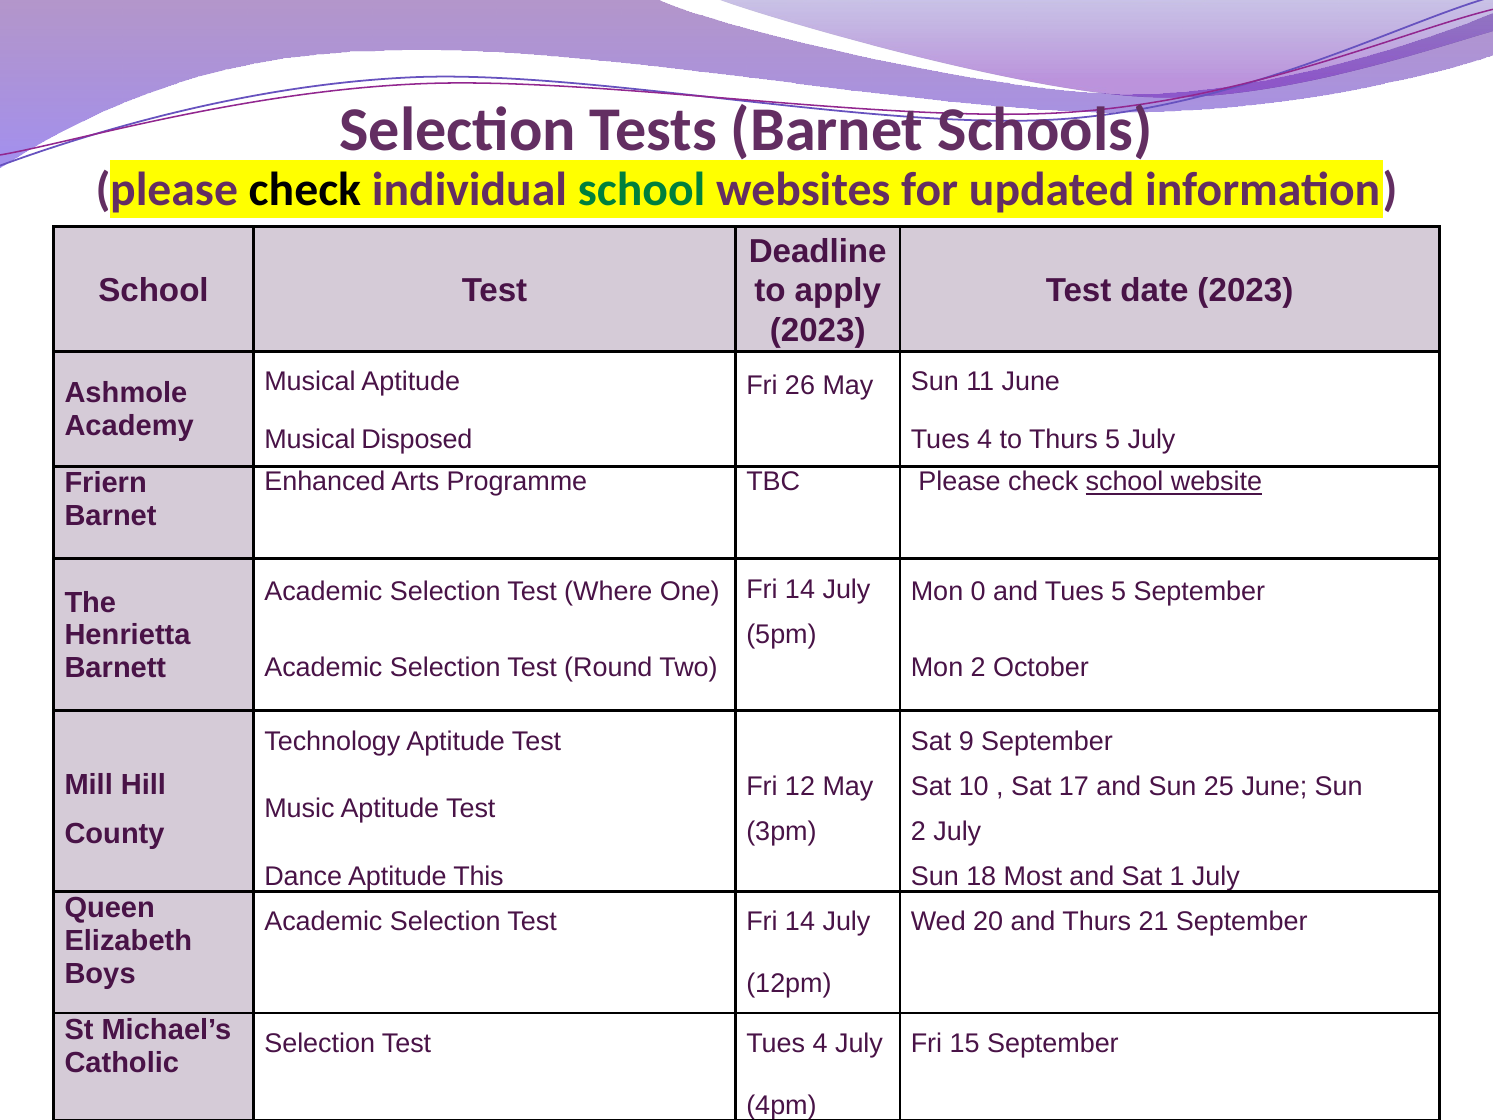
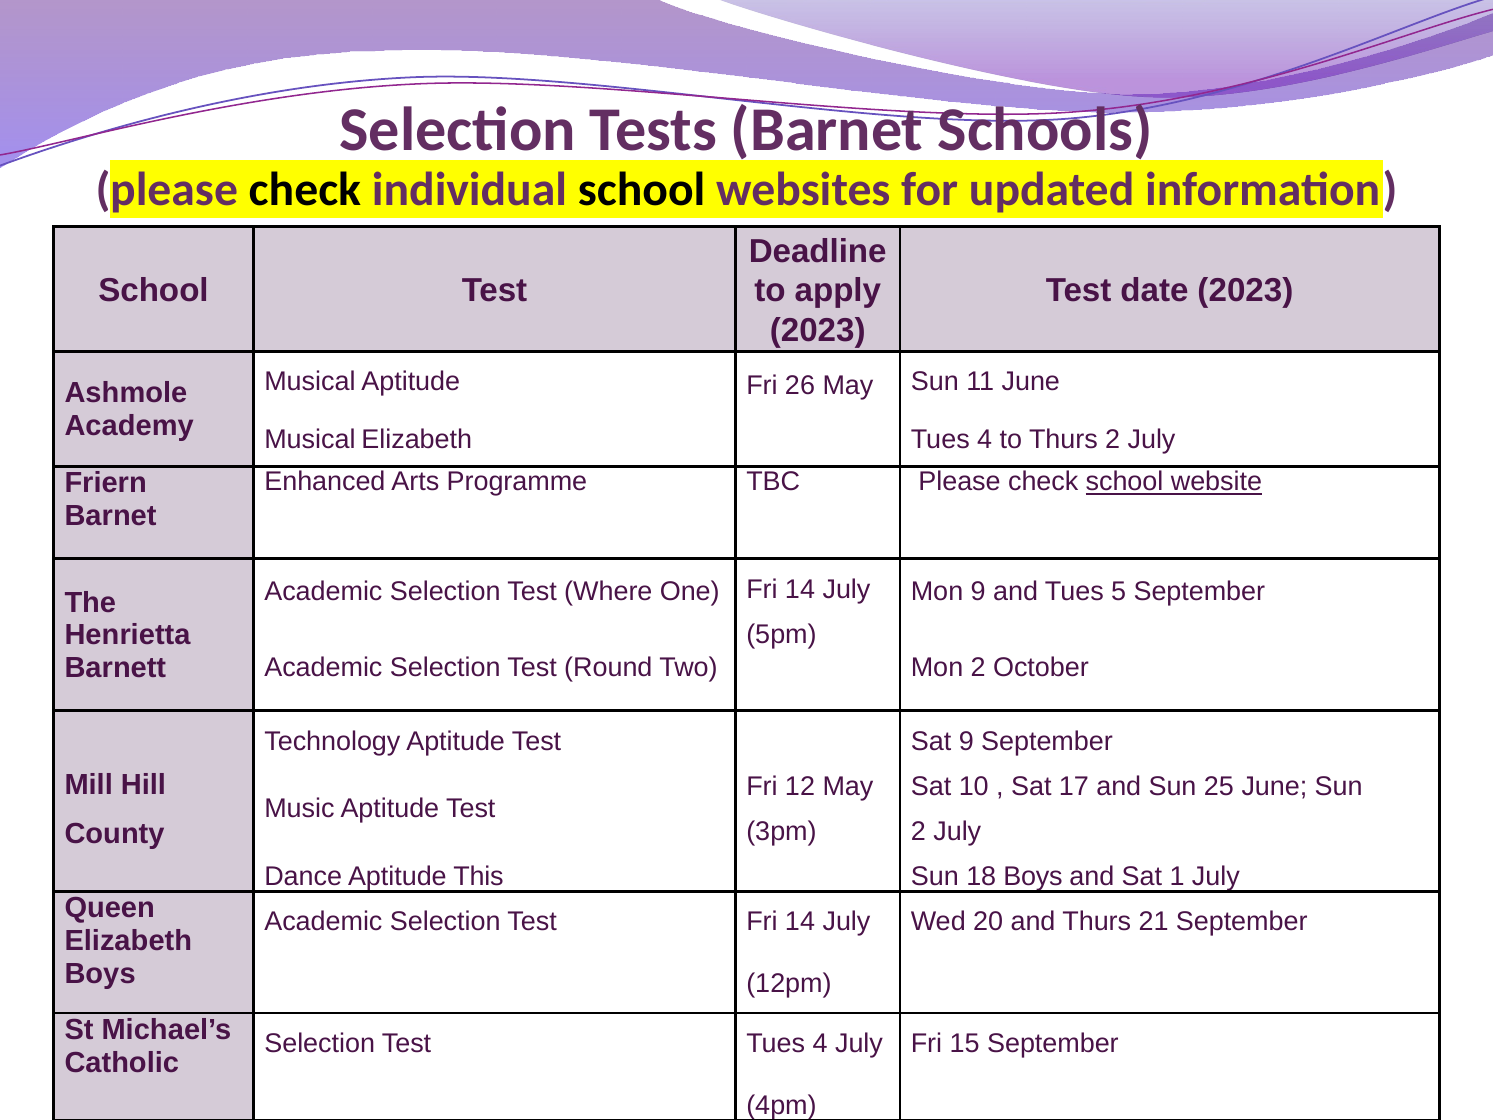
school colour: green -> black (642, 190)
Musical Disposed: Disposed -> Elizabeth (417, 439)
Thurs 5: 5 -> 2 (1113, 439)
Mon 0: 0 -> 9 (978, 592)
18 Most: Most -> Boys (1033, 877)
